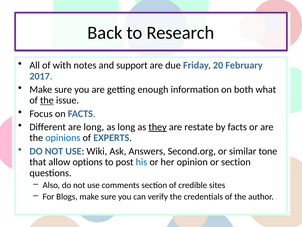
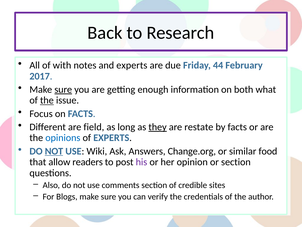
and support: support -> experts (132, 65)
20: 20 -> 44 (218, 65)
sure underline: none -> present (63, 89)
are long: long -> field (94, 127)
NOT underline: none -> present (54, 151)
Second.org: Second.org -> Change.org (192, 151)
tone: tone -> food (268, 151)
options: options -> readers (88, 162)
his colour: blue -> purple (141, 162)
